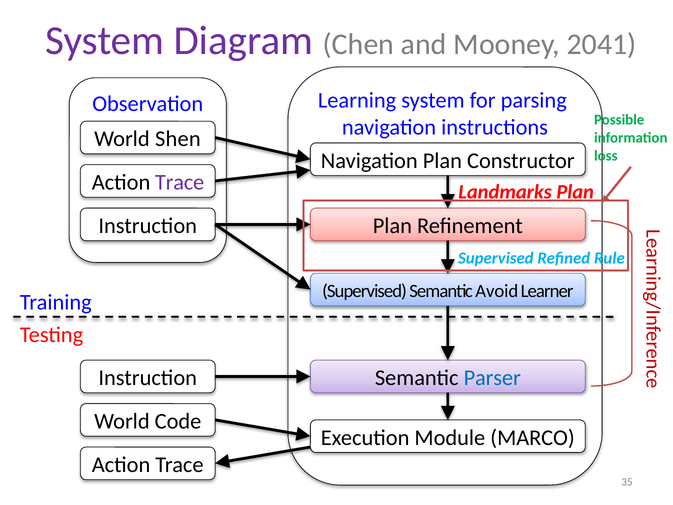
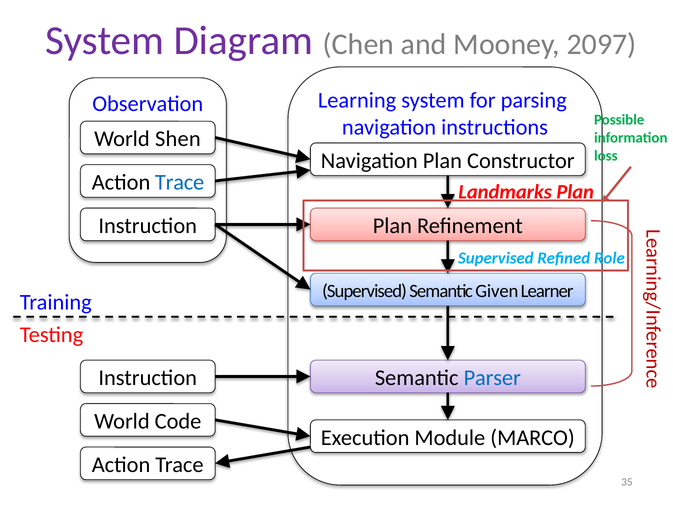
2041: 2041 -> 2097 (602, 44)
Trace colour: purple -> blue (180, 182)
Rule: Rule -> Role (609, 258)
Avoid: Avoid -> Given (497, 291)
